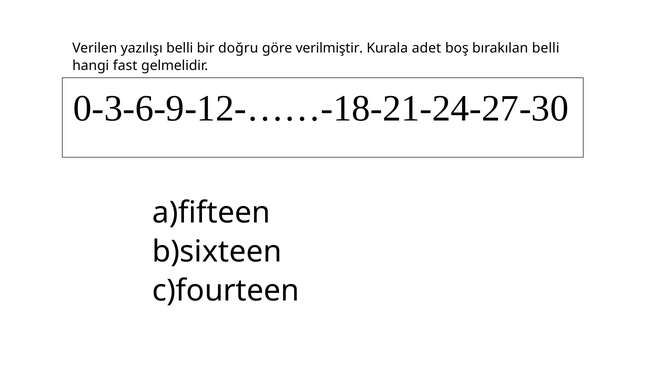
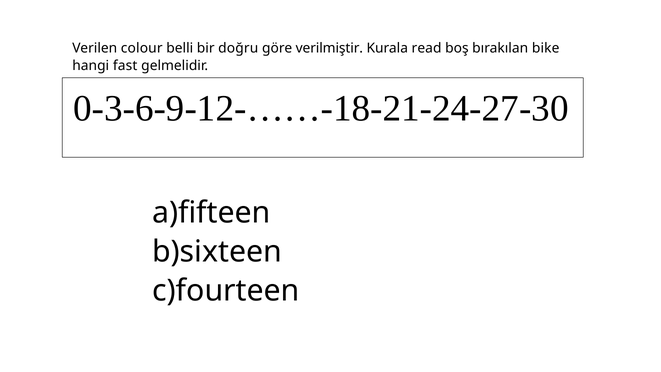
yazılışı: yazılışı -> colour (142, 48)
adet: adet -> read (427, 48)
bırakılan belli: belli -> bike (546, 48)
